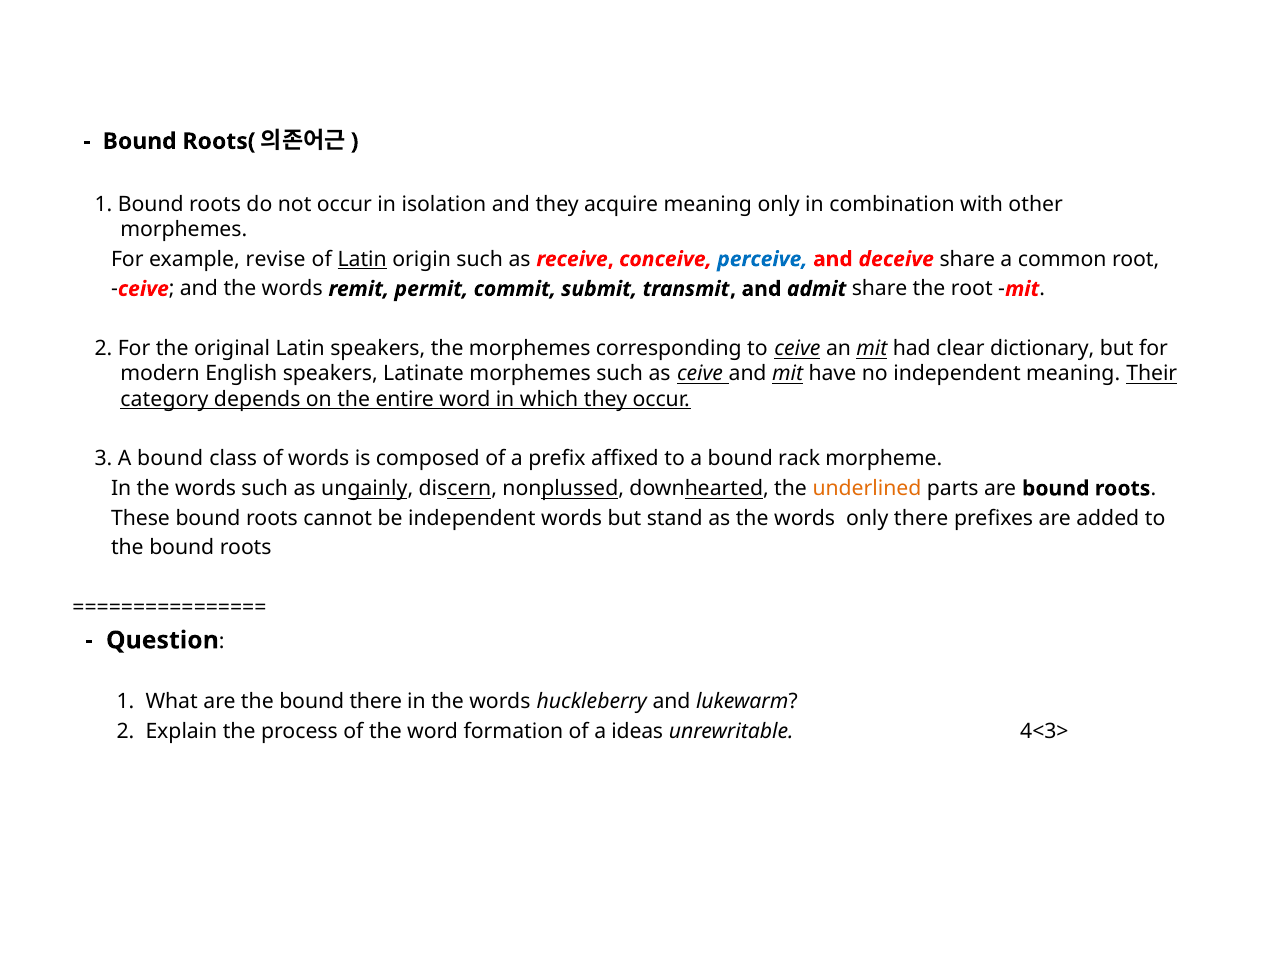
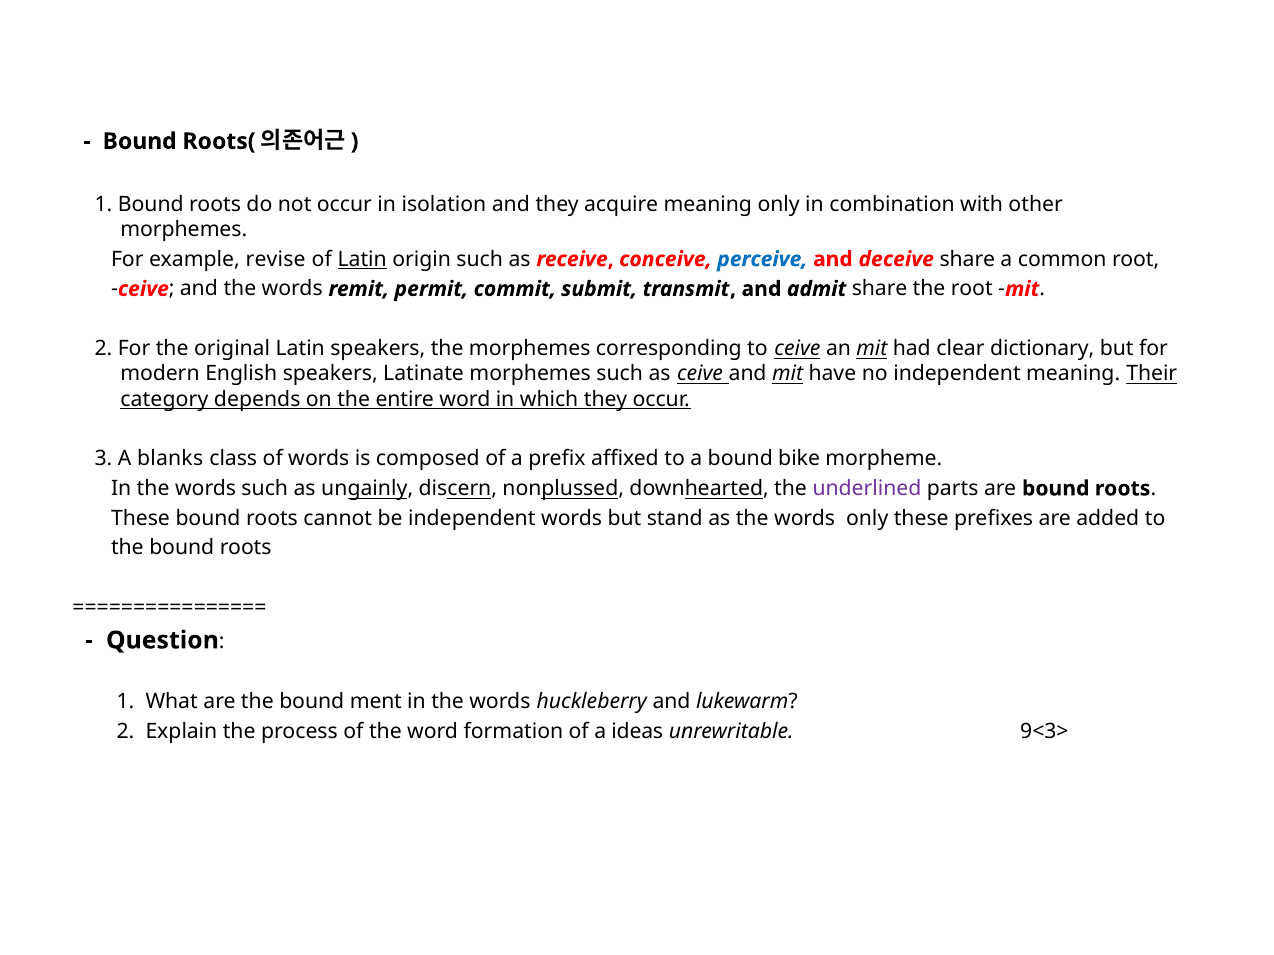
3 A bound: bound -> blanks (170, 459)
rack: rack -> bike (799, 459)
underlined colour: orange -> purple (867, 489)
only there: there -> these (921, 518)
bound there: there -> ment (376, 702)
4<3>: 4<3> -> 9<3> (1044, 732)
